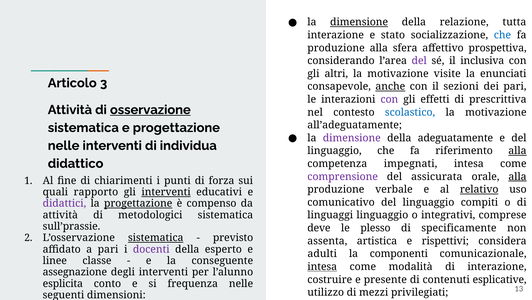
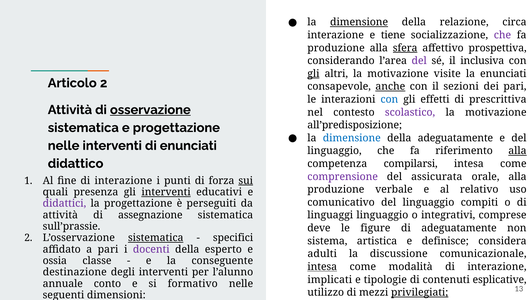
tutta: tutta -> circa (514, 22)
stato: stato -> tiene (393, 35)
che colour: blue -> purple (502, 35)
sfera underline: none -> present (405, 48)
gli underline: none -> present (313, 73)
Articolo 3: 3 -> 2 (104, 83)
con colour: purple -> blue (389, 99)
scolastico colour: blue -> purple (410, 112)
all’adeguatamente: all’adeguatamente -> all’predisposizione (355, 125)
dimensione colour: purple -> blue (352, 138)
di individua: individua -> enunciati (188, 145)
impegnati: impegnati -> compilarsi (411, 163)
alla underline: present -> none (518, 176)
fine di chiarimenti: chiarimenti -> interazione (123, 180)
sui underline: none -> present (246, 180)
relativo underline: present -> none (479, 189)
rapporto: rapporto -> presenza (96, 192)
progettazione underline: present -> none (138, 203)
compenso: compenso -> perseguiti (211, 203)
metodologici: metodologici -> assegnazione (150, 214)
plesso: plesso -> figure (375, 228)
di specificamente: specificamente -> adeguatamente (459, 228)
previsto: previsto -> specifici (233, 237)
assenta: assenta -> sistema (327, 240)
rispettivi: rispettivi -> definisce (445, 240)
componenti: componenti -> discussione (399, 253)
linee: linee -> ossia (55, 260)
assegnazione: assegnazione -> destinazione (75, 272)
costruire: costruire -> implicati (330, 279)
presente: presente -> tipologie (385, 279)
esplicita: esplicita -> annuale (63, 283)
frequenza: frequenza -> formativo (193, 283)
privilegiati underline: none -> present (420, 292)
